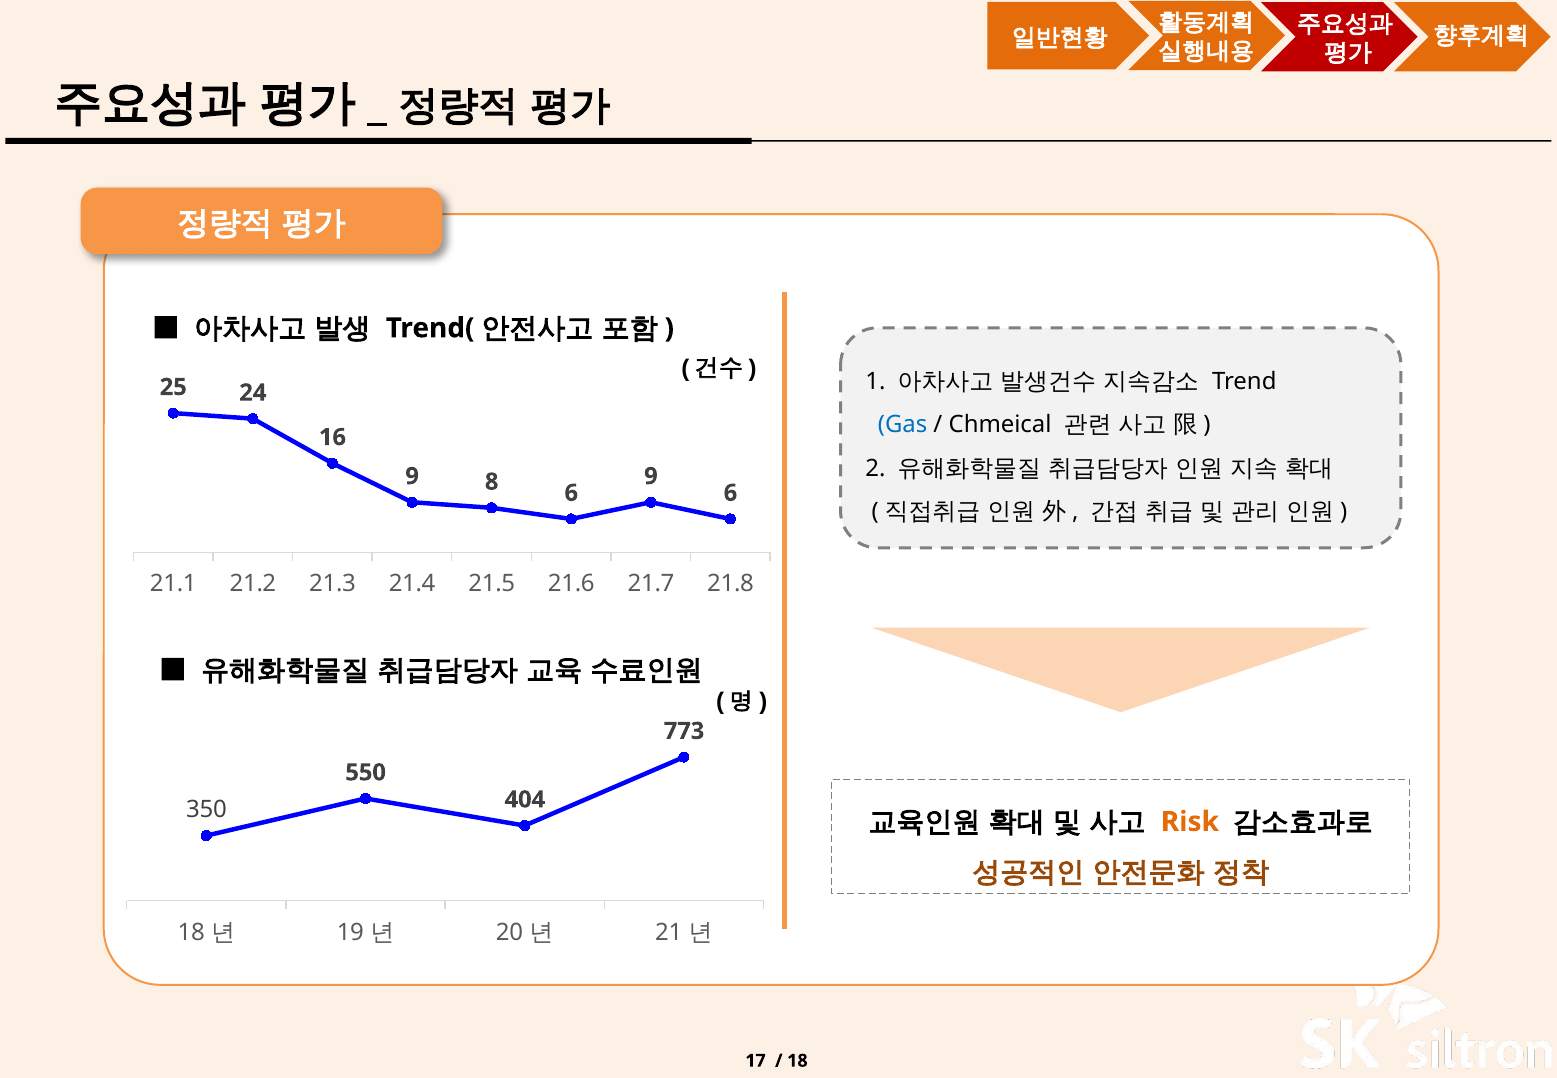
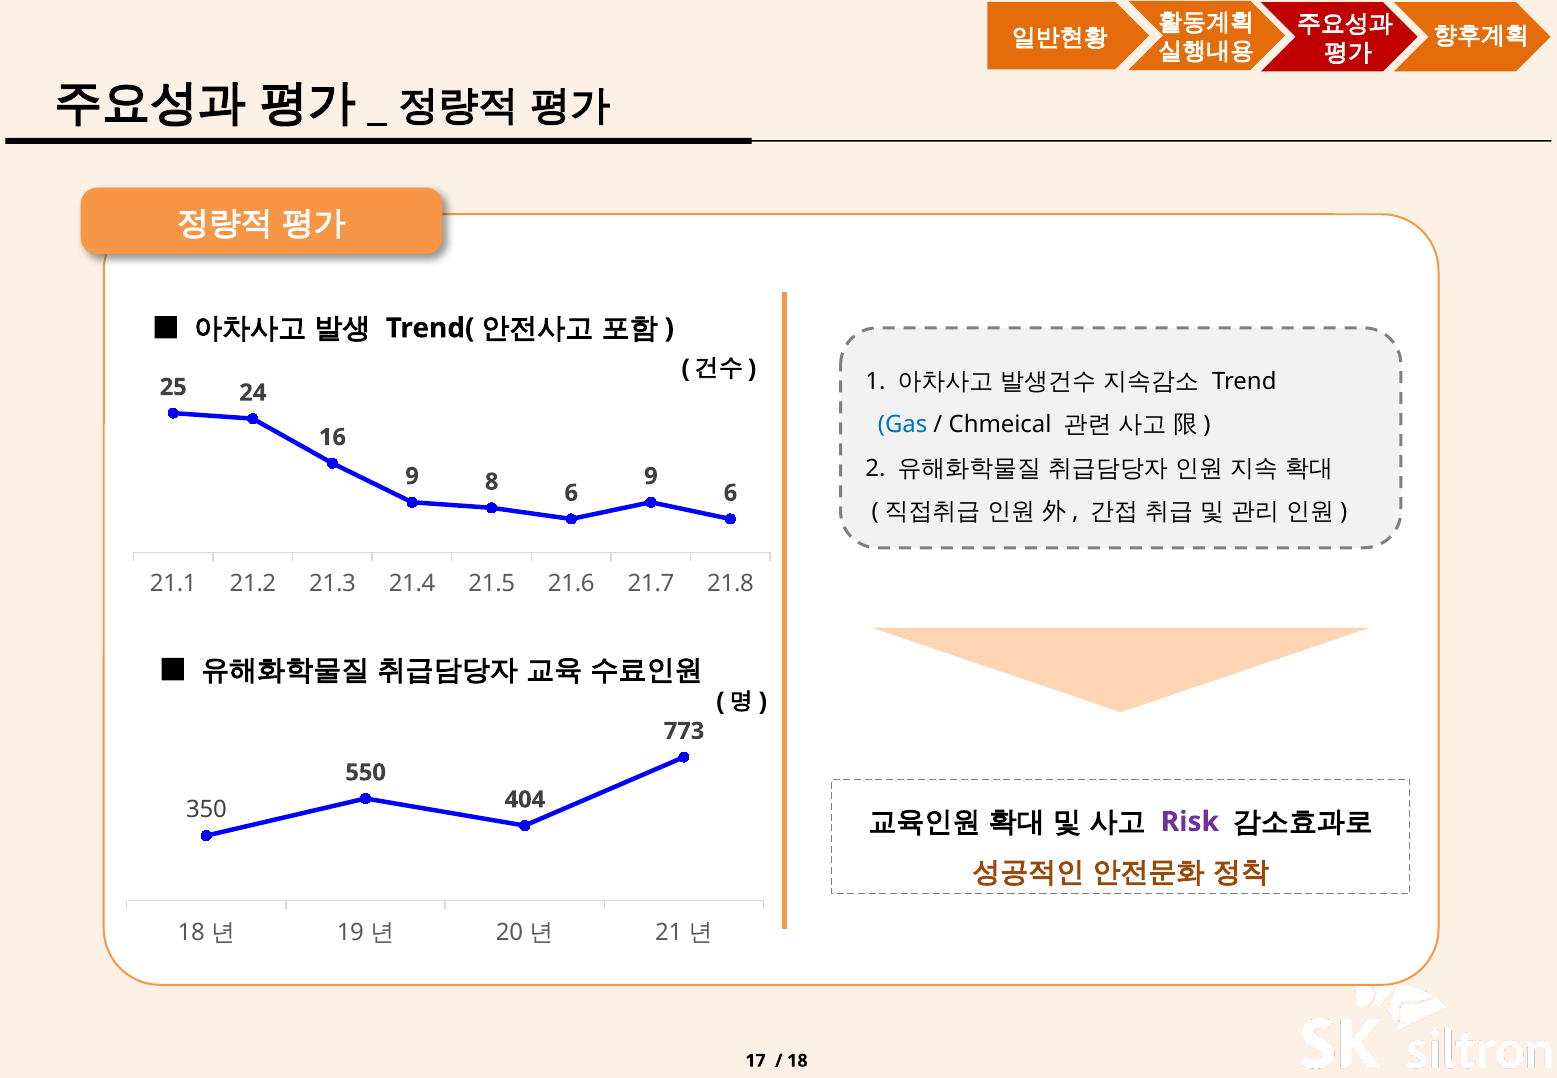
Risk colour: orange -> purple (1190, 822)
